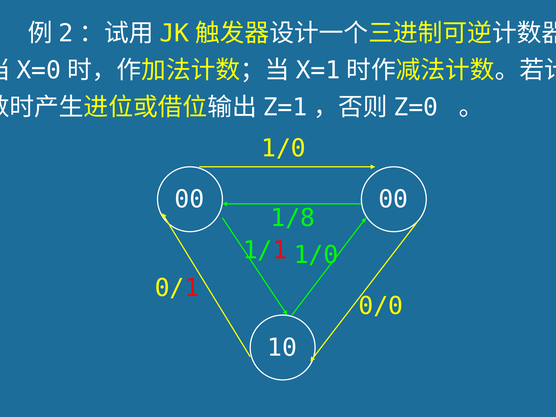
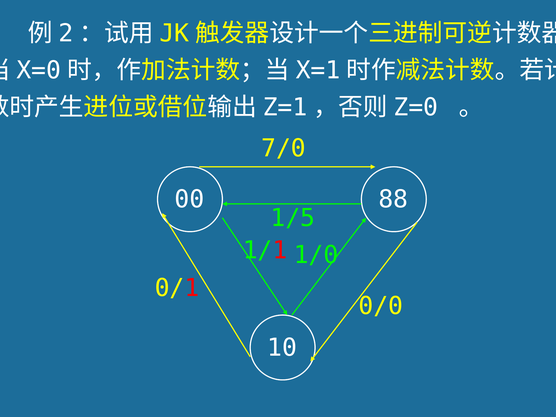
1/0: 1/0 -> 7/0 (284, 148)
00 00: 00 -> 88 (393, 199)
1/8: 1/8 -> 1/5 (293, 218)
